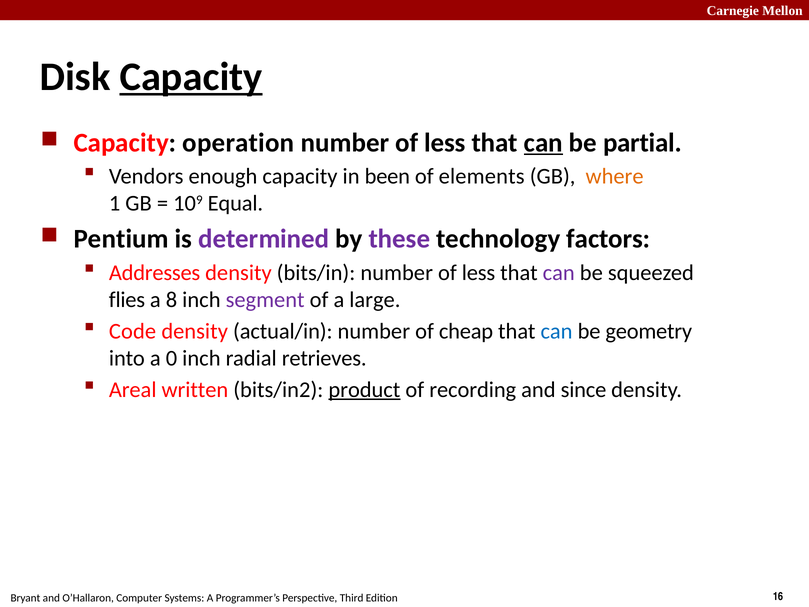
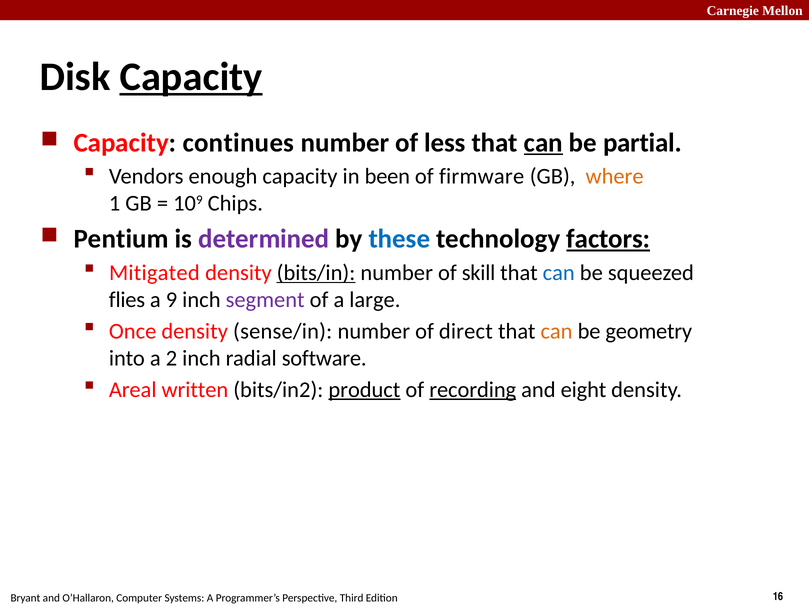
operation: operation -> continues (238, 143)
elements: elements -> firmware (482, 176)
Equal: Equal -> Chips (235, 203)
these colour: purple -> blue (399, 239)
factors underline: none -> present (608, 239)
Addresses: Addresses -> Mitigated (154, 273)
bits/in underline: none -> present (316, 273)
less: less -> skill (479, 273)
can colour: purple -> blue (559, 273)
8: 8 -> 9 (171, 300)
Code: Code -> Once (133, 331)
actual/in: actual/in -> sense/in (283, 331)
cheap: cheap -> direct (466, 331)
can colour: blue -> orange (557, 331)
0: 0 -> 2 (171, 358)
retrieves: retrieves -> software (324, 358)
recording underline: none -> present (473, 390)
since: since -> eight (583, 390)
